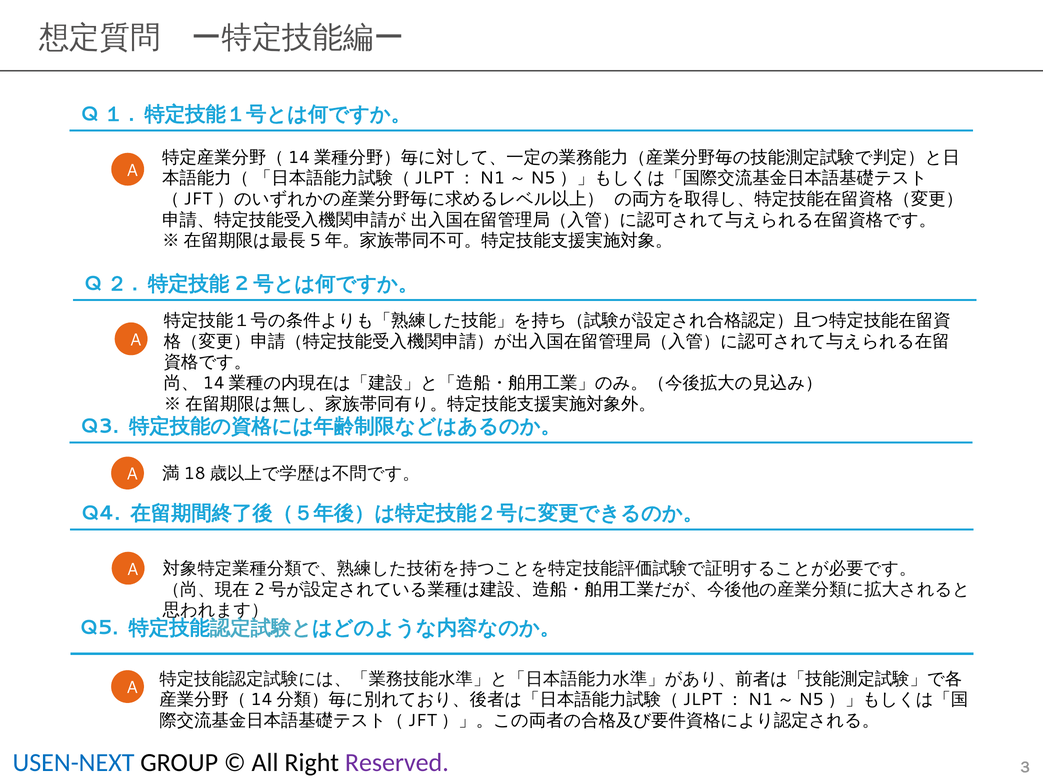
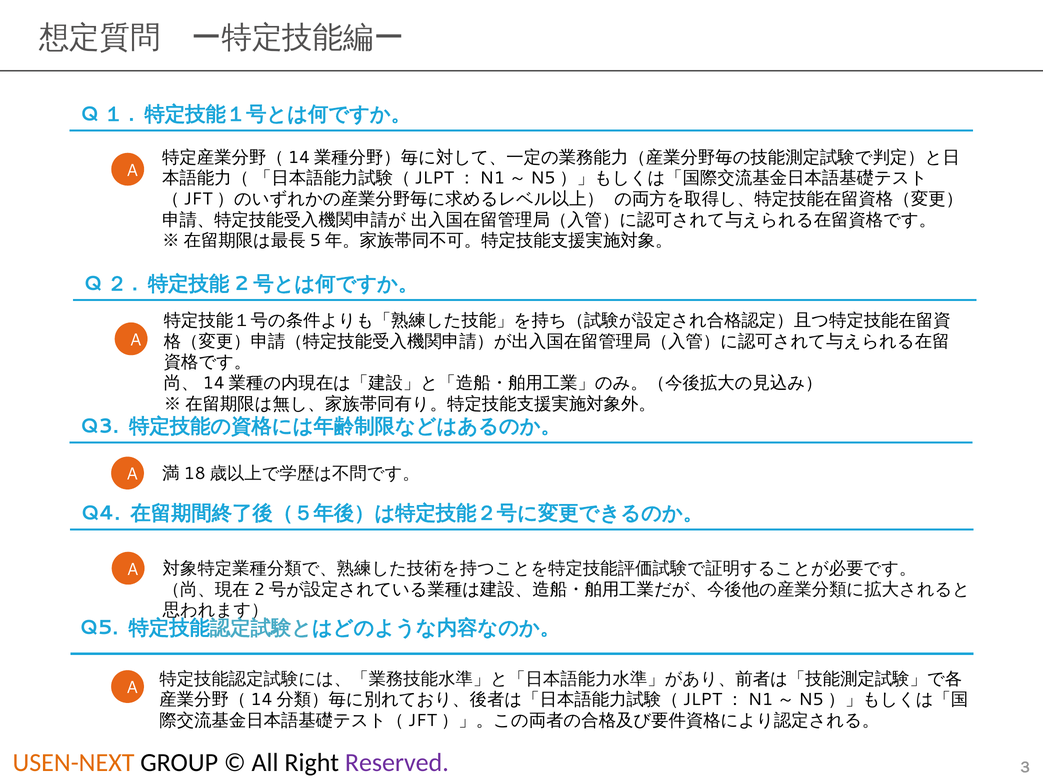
USEN-NEXT colour: blue -> orange (74, 763)
